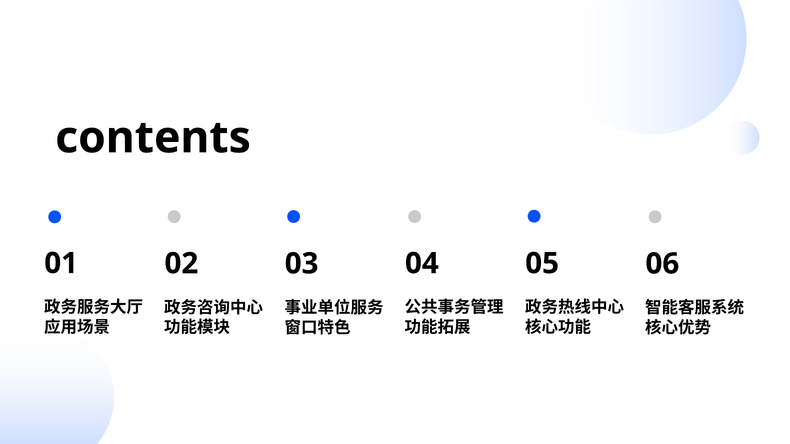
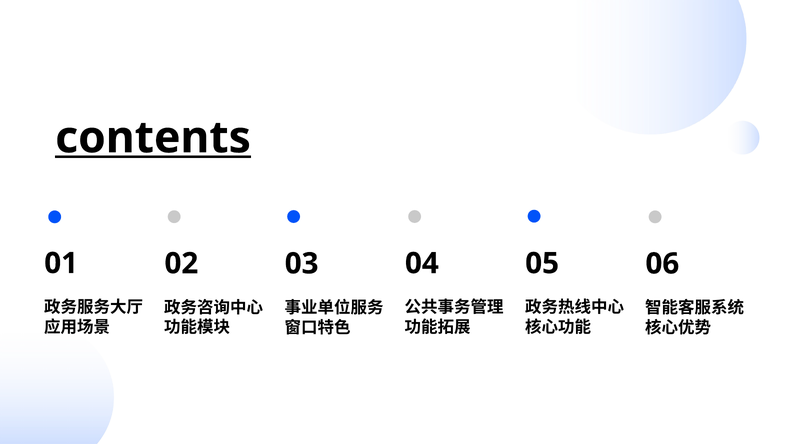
contents underline: none -> present (153, 138)
